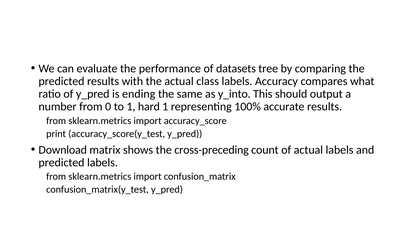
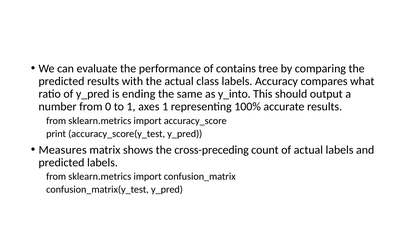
datasets: datasets -> contains (236, 69)
hard: hard -> axes (149, 107)
Download: Download -> Measures (63, 150)
